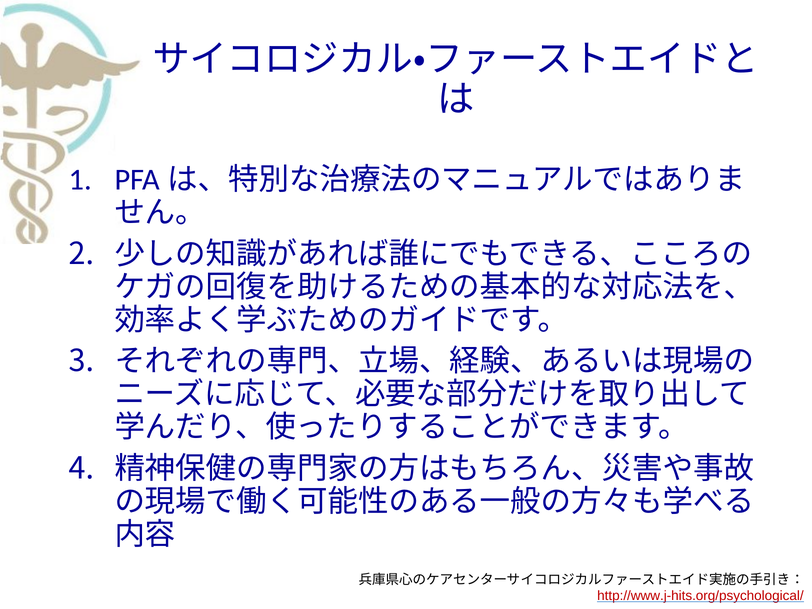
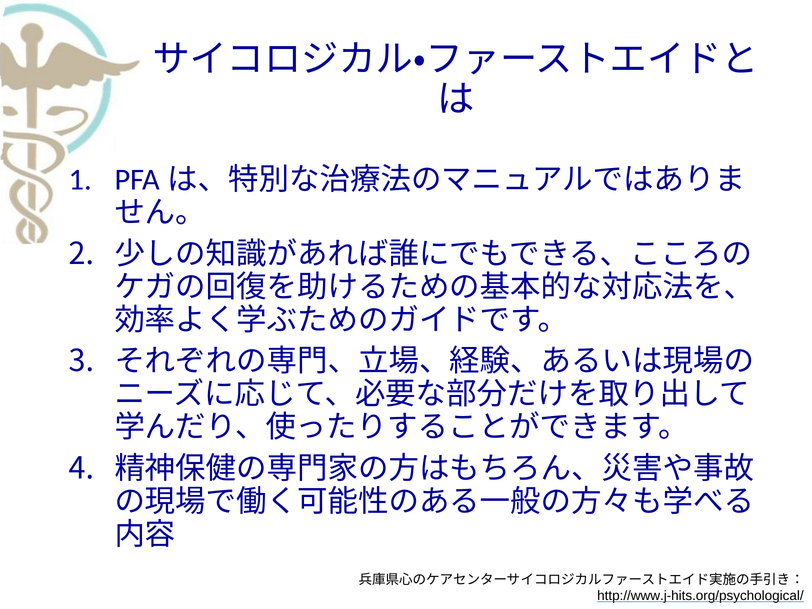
http://www.j-hits.org/psychological/ colour: red -> black (700, 596)
